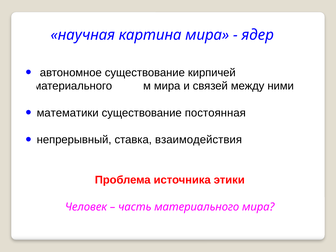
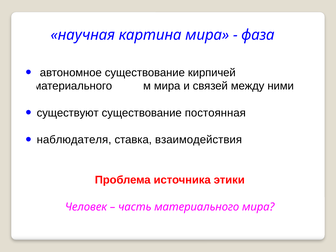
ядер: ядер -> фаза (258, 35)
математики: математики -> существуют (68, 113)
непрерывный: непрерывный -> наблюдателя (74, 140)
